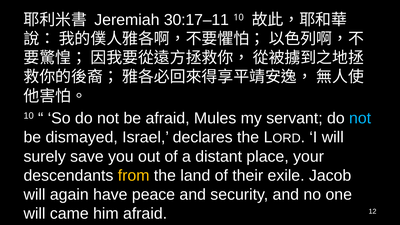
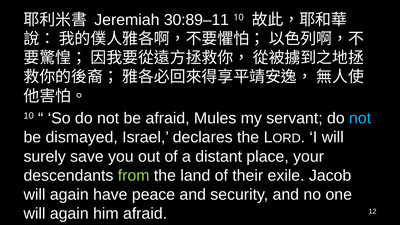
30:17–11: 30:17–11 -> 30:89–11 (196, 20)
from colour: yellow -> light green (134, 175)
came: came -> again (69, 214)
